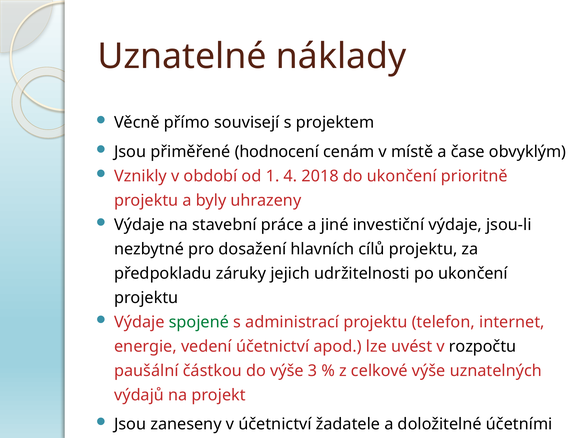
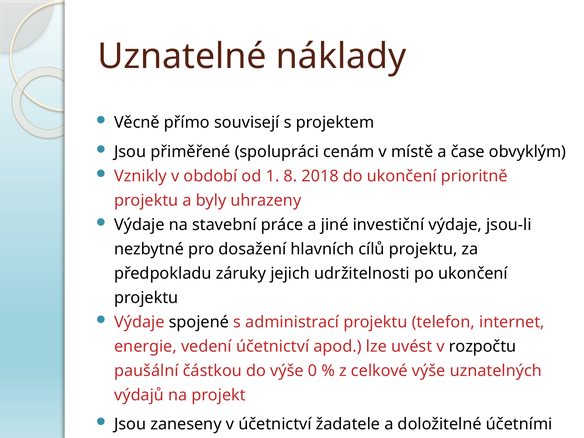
hodnocení: hodnocení -> spolupráci (277, 152)
4: 4 -> 8 (290, 176)
spojené colour: green -> black (199, 322)
3: 3 -> 0 (313, 371)
